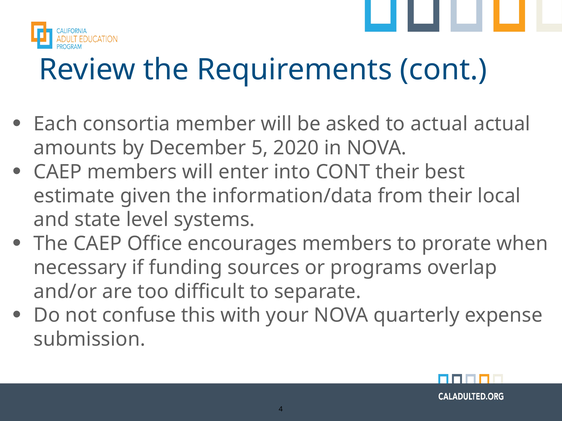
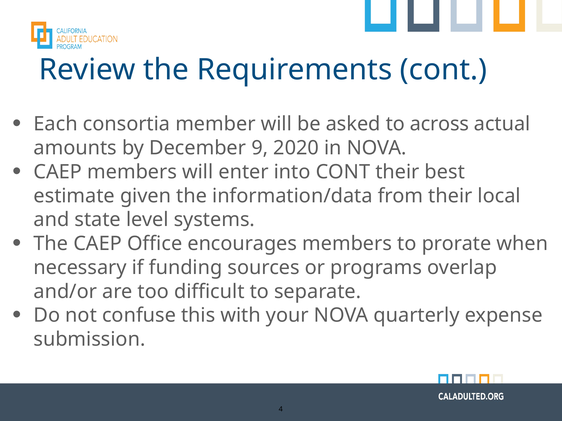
to actual: actual -> across (439, 124)
5: 5 -> 9 (260, 148)
